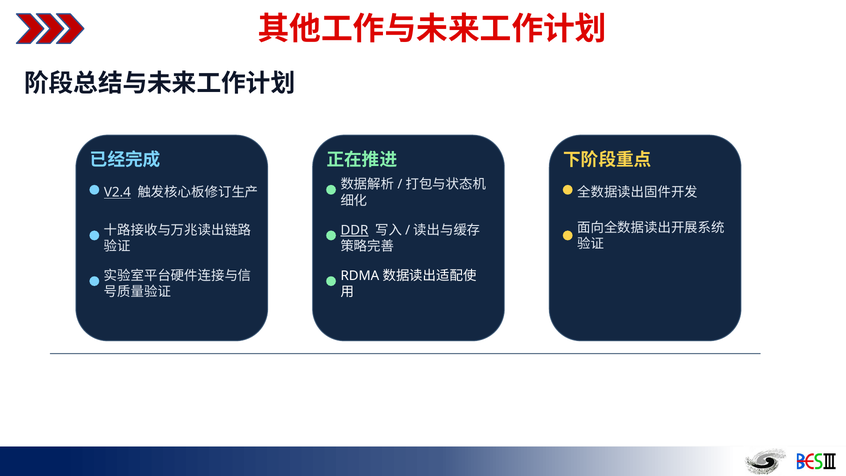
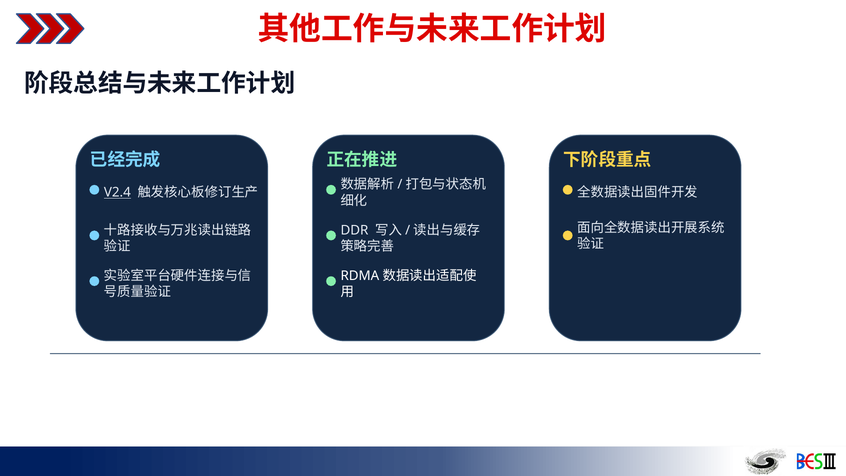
DDR underline: present -> none (354, 230)
